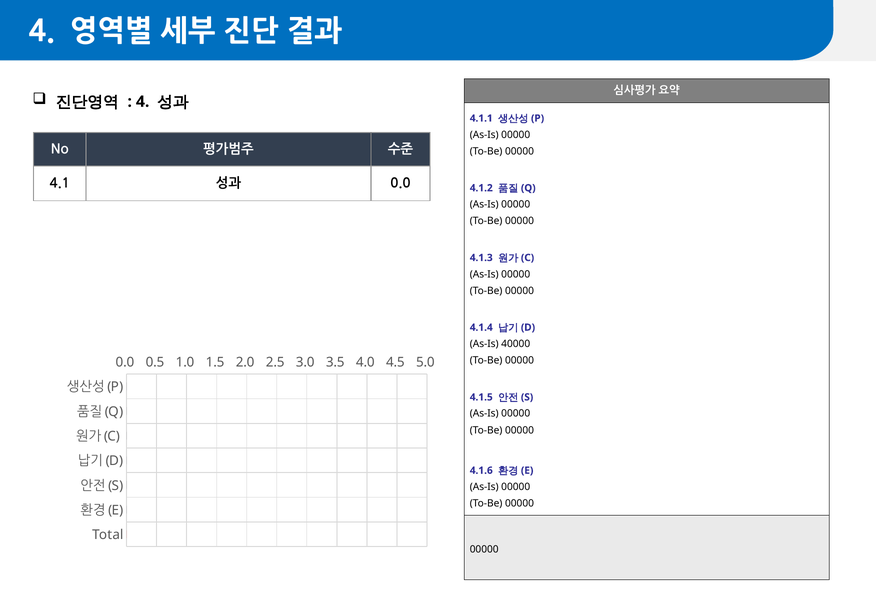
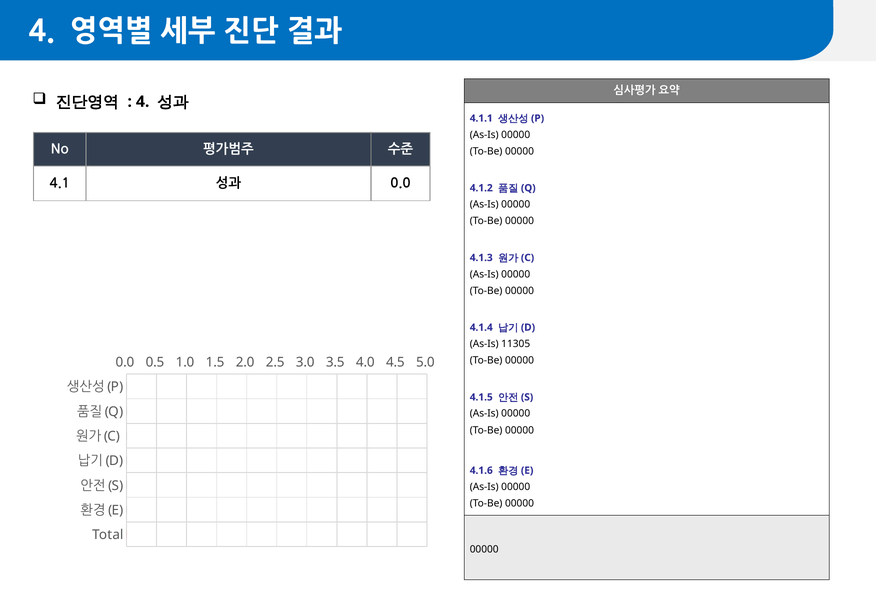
40000: 40000 -> 11305 (516, 344)
